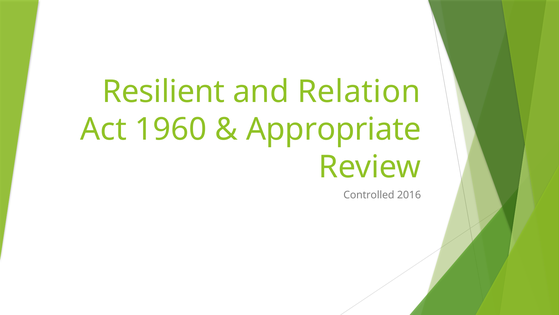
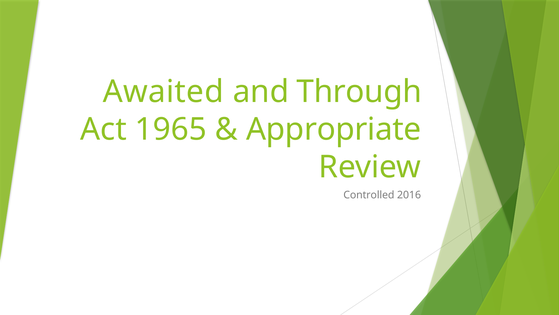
Resilient: Resilient -> Awaited (163, 91)
Relation: Relation -> Through (359, 91)
1960: 1960 -> 1965 (171, 129)
